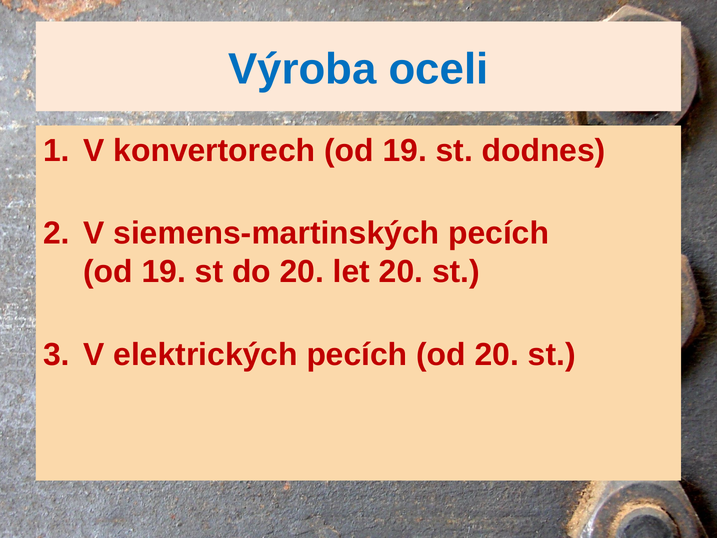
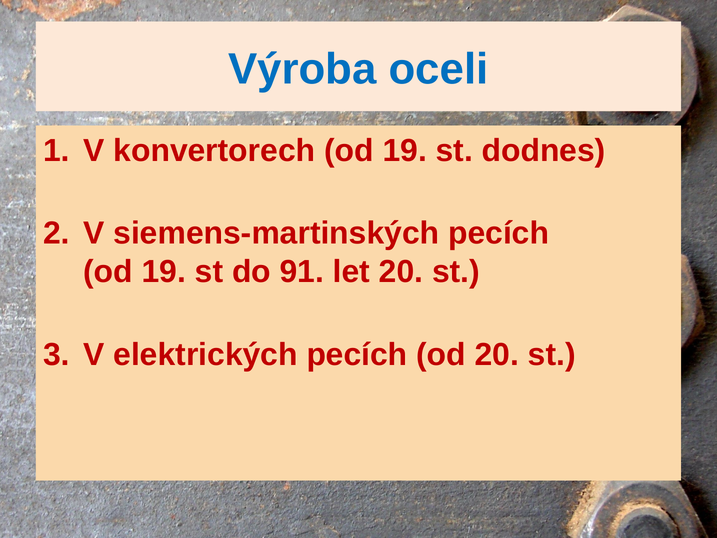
do 20: 20 -> 91 (302, 272)
